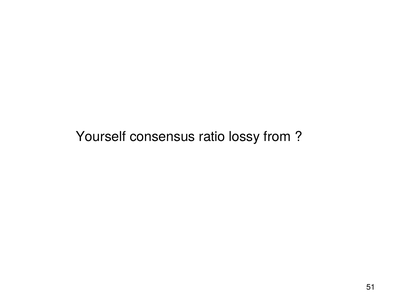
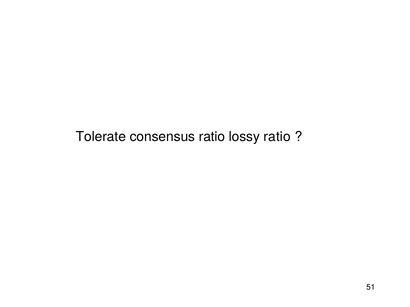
Yourself: Yourself -> Tolerate (101, 137)
lossy from: from -> ratio (277, 137)
